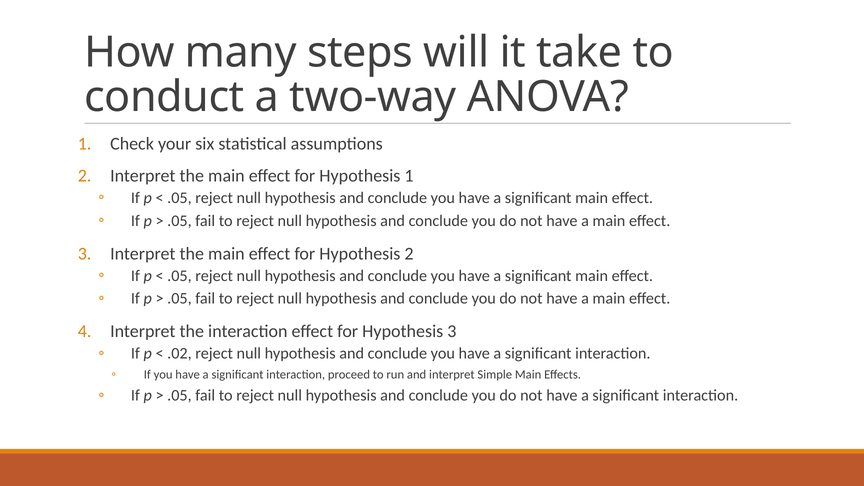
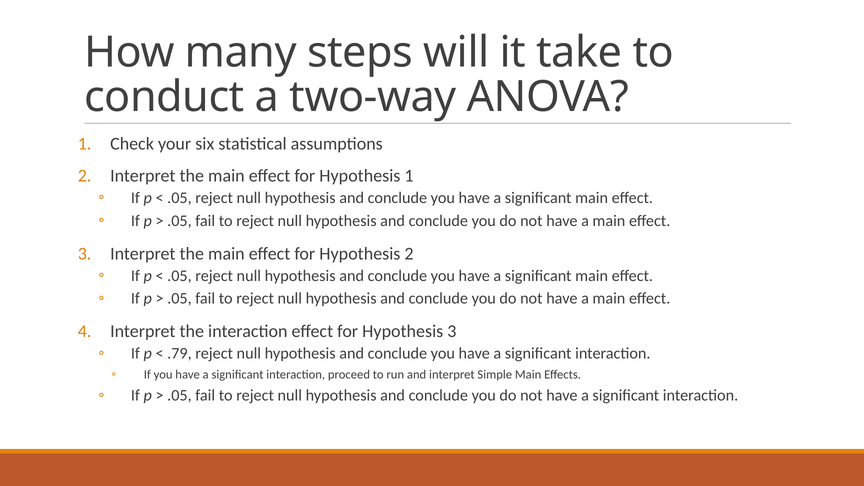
.02: .02 -> .79 (179, 354)
